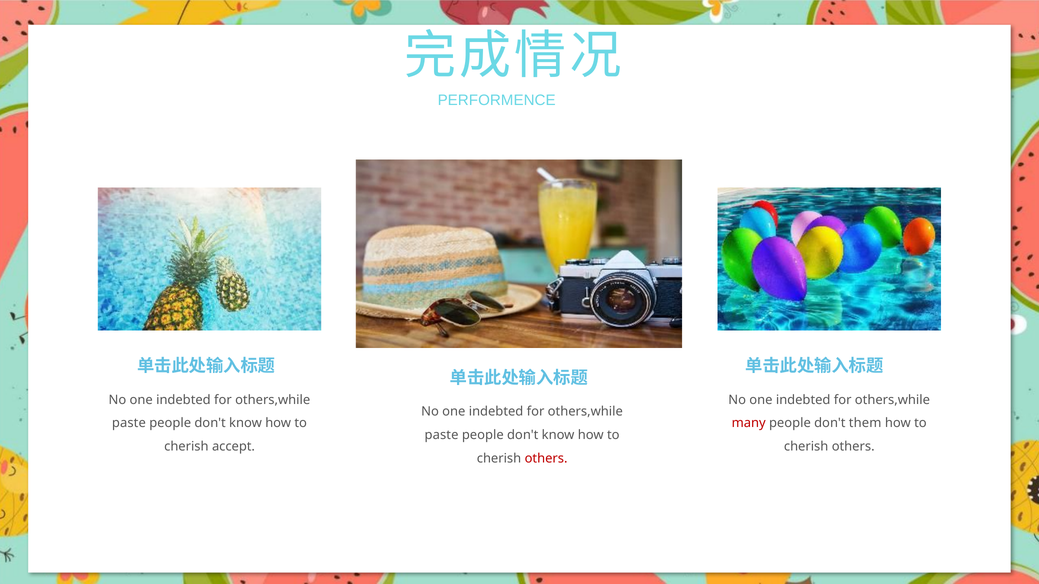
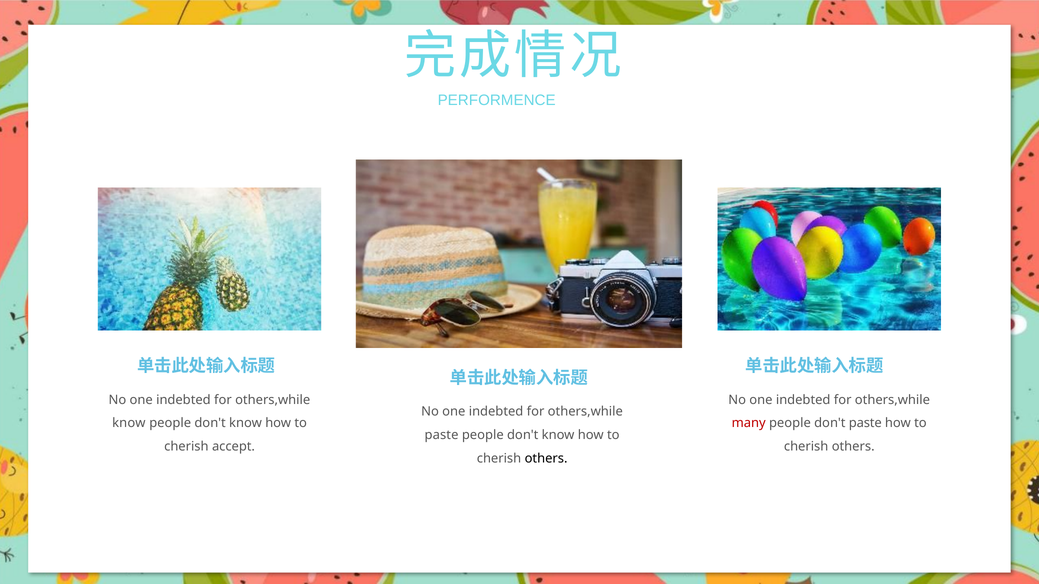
paste: paste -> know (129, 423)
don't them: them -> paste (865, 423)
others colour: red -> black (546, 459)
